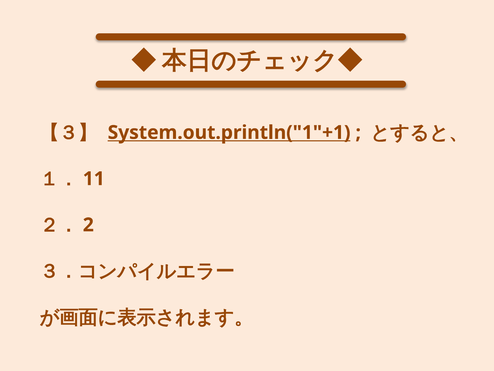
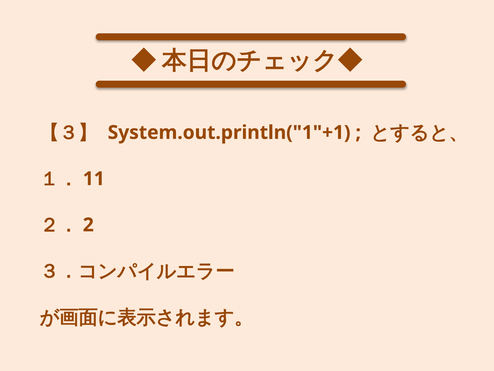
System.out.println("1"+1 underline: present -> none (229, 132)
